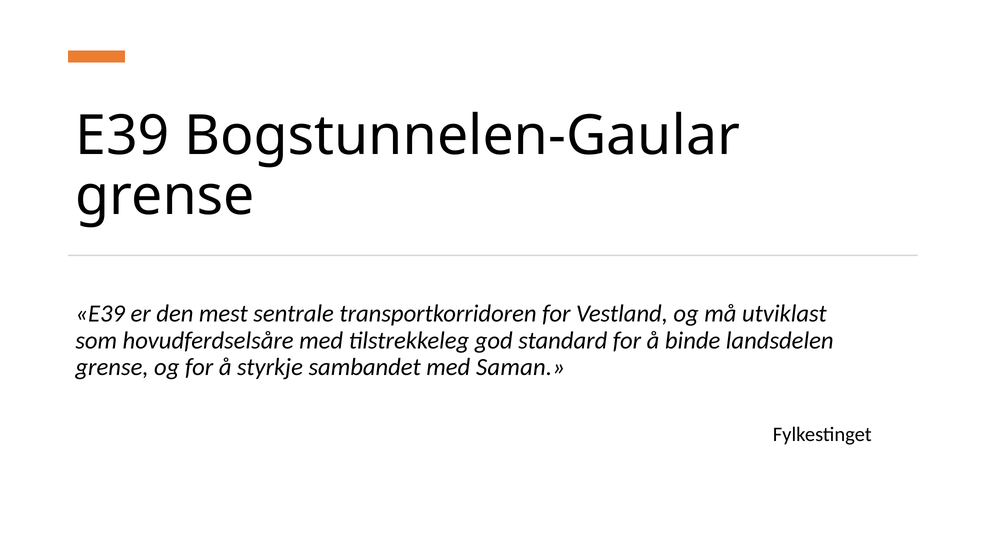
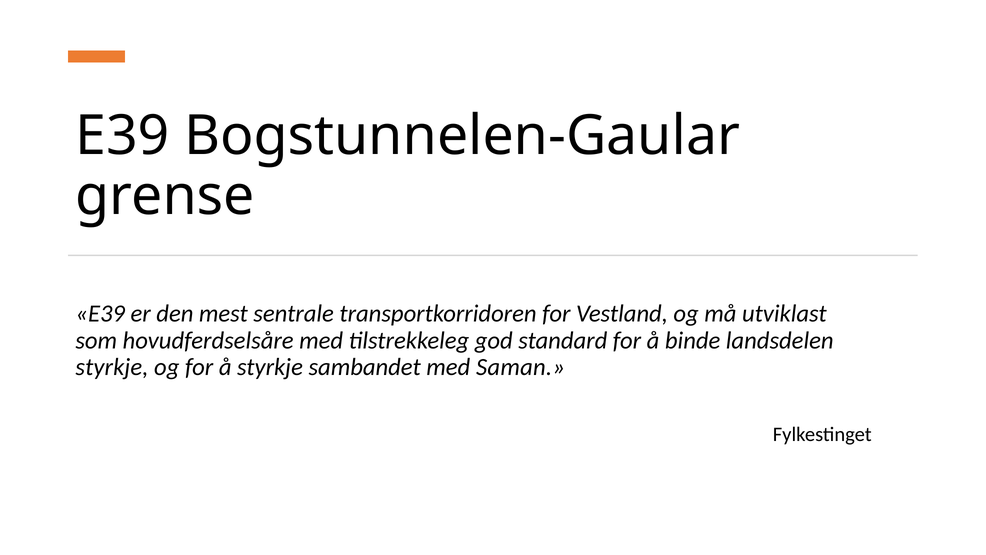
grense: grense -> styrkje (112, 367)
